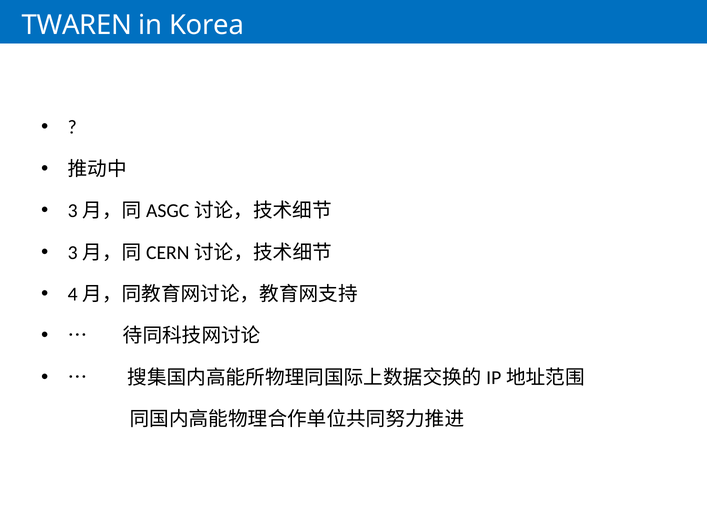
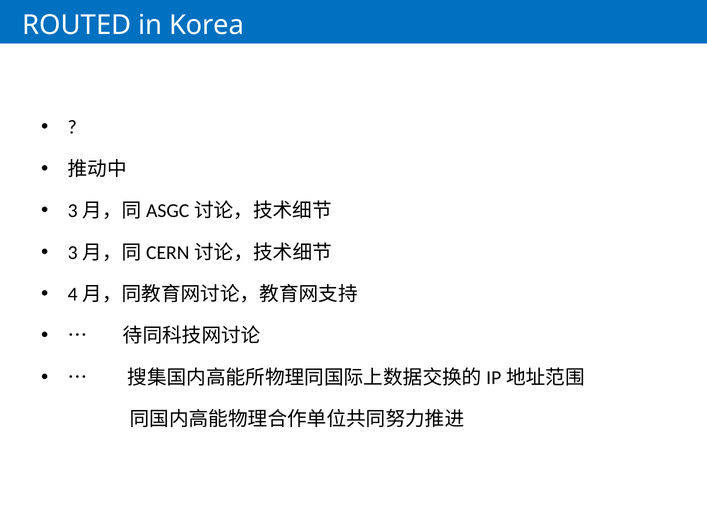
TWAREN: TWAREN -> ROUTED (77, 25)
